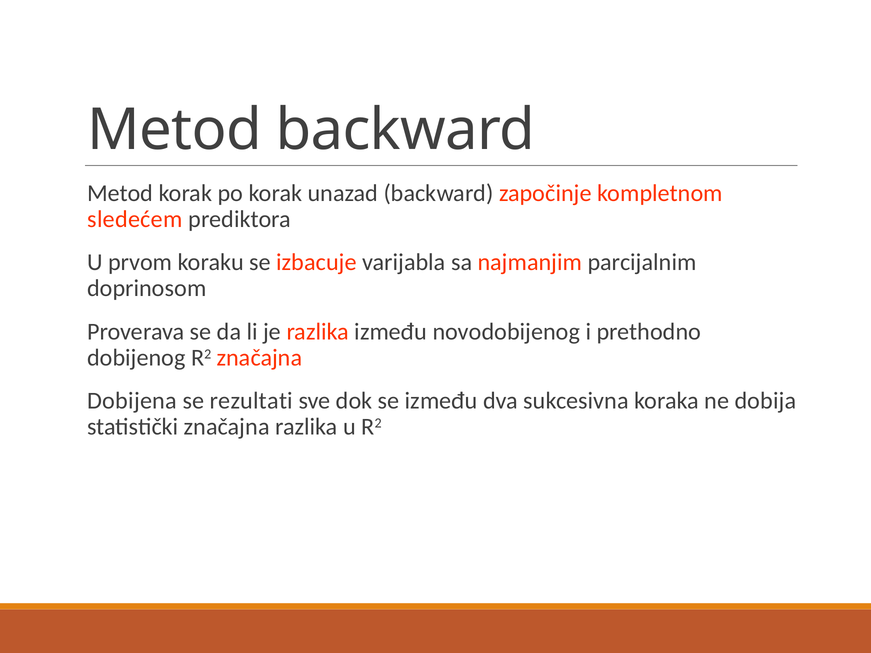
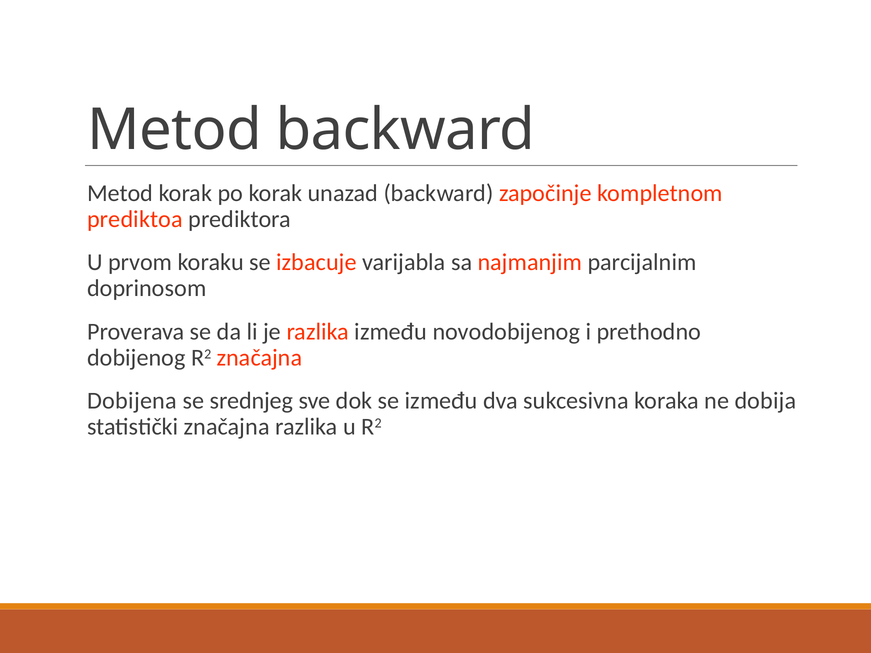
sledećem: sledećem -> prediktoa (135, 219)
rezultati: rezultati -> srednjeg (251, 401)
